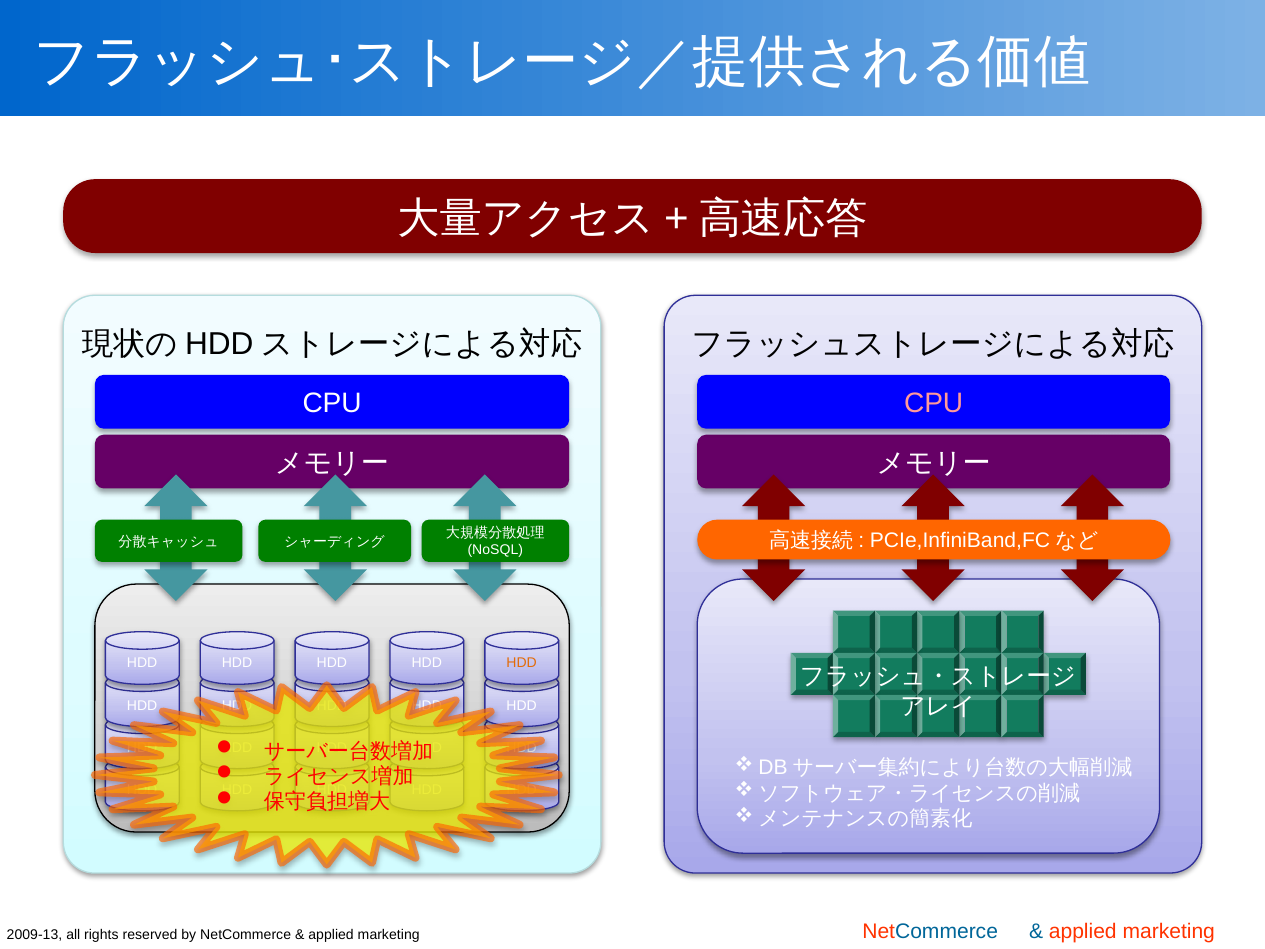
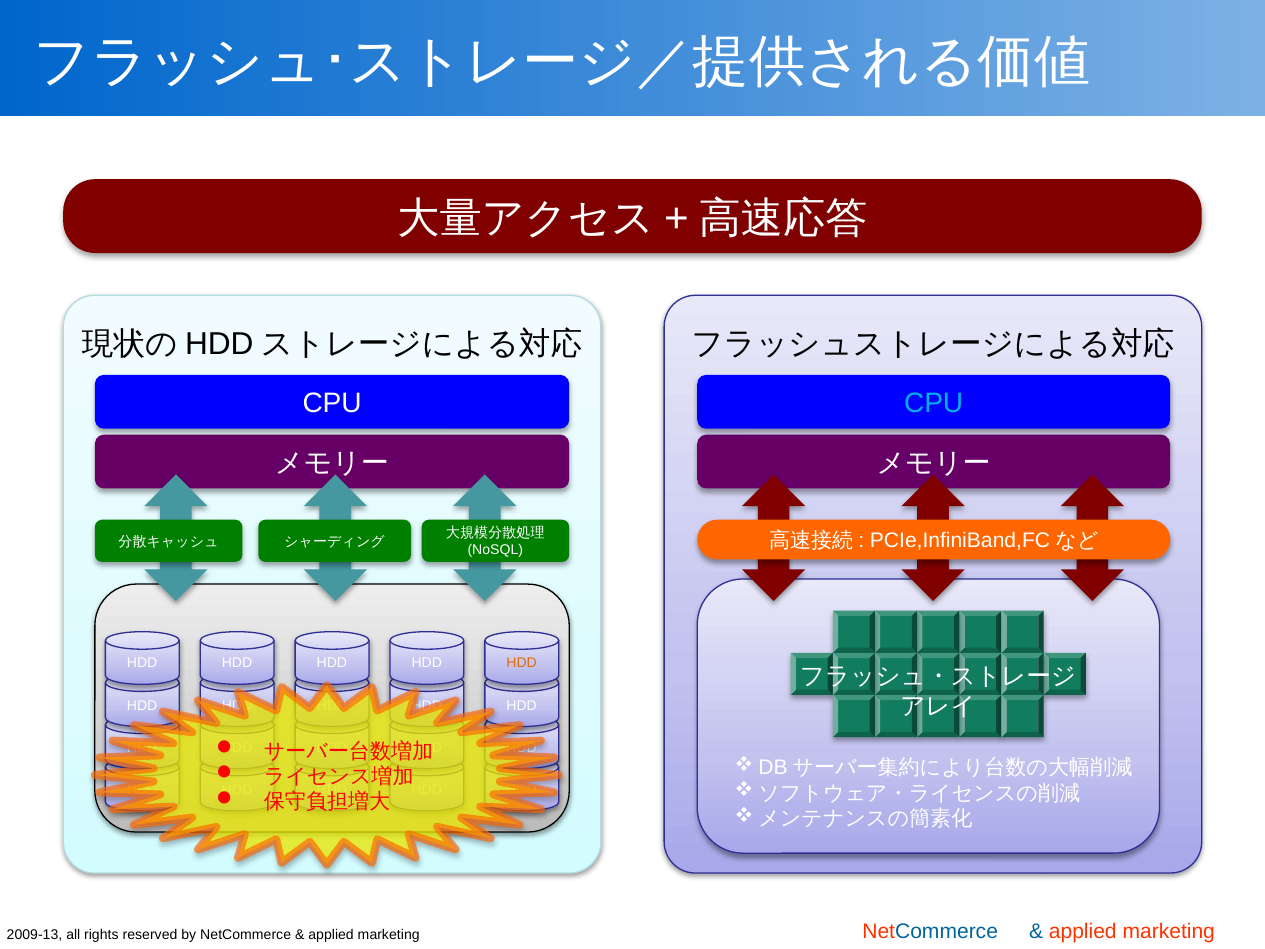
CPU colour: pink -> light blue (934, 404)
